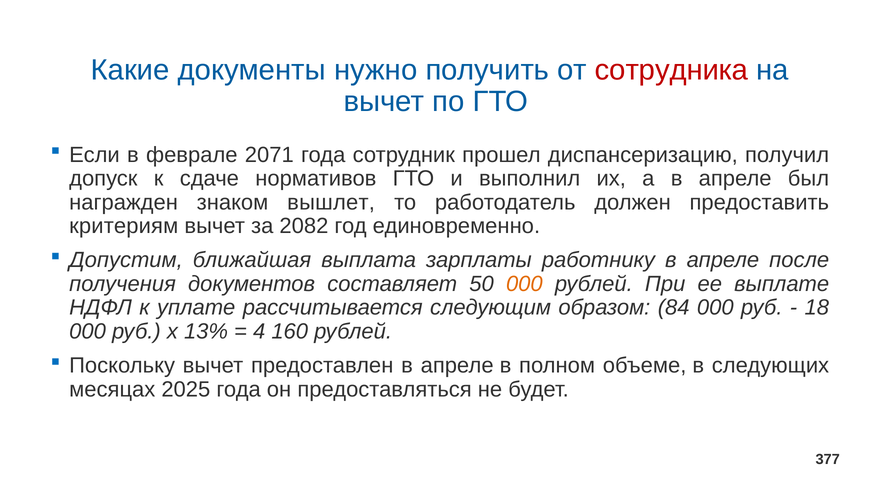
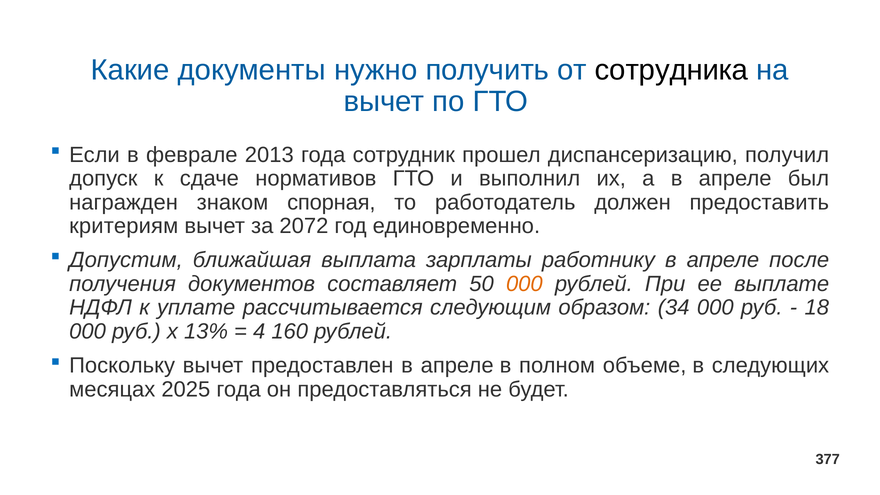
сотрудника colour: red -> black (671, 70)
2071: 2071 -> 2013 (269, 155)
вышлет: вышлет -> спорная (331, 202)
2082: 2082 -> 2072 (304, 226)
84: 84 -> 34 (674, 308)
